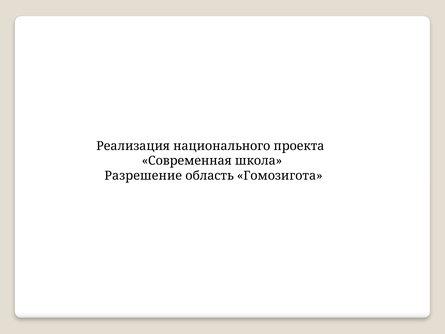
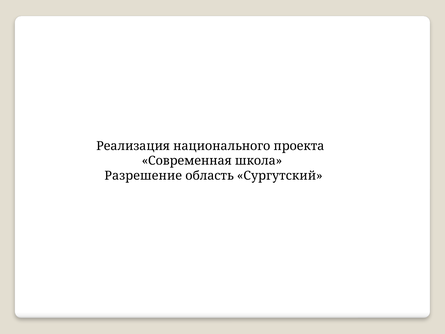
Гомозигота: Гомозигота -> Сургутский (280, 175)
